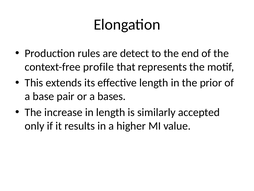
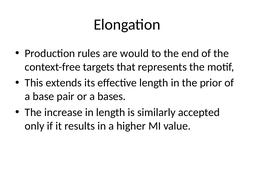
detect: detect -> would (134, 53)
profile: profile -> targets (99, 67)
